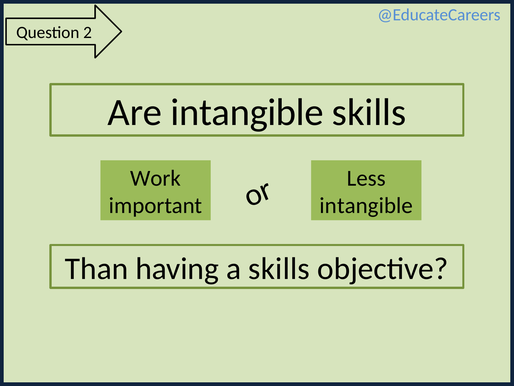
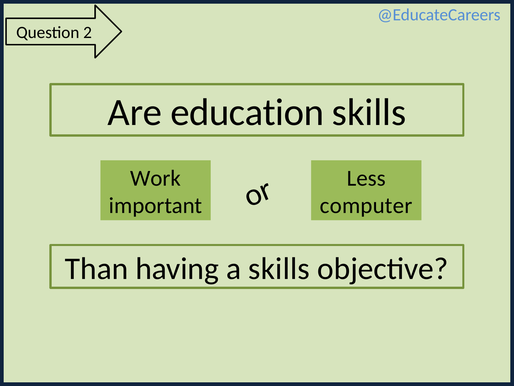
Are intangible: intangible -> education (247, 112)
intangible: intangible -> computer (366, 205)
